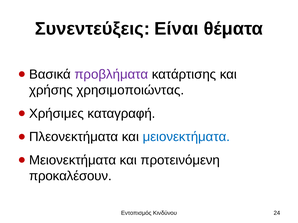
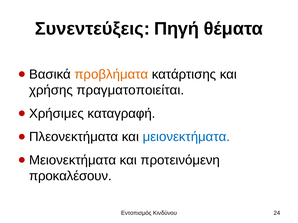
Είναι: Είναι -> Πηγή (177, 29)
προβλήματα colour: purple -> orange (111, 74)
χρησιμοποιώντας: χρησιμοποιώντας -> πραγματοποιείται (130, 90)
